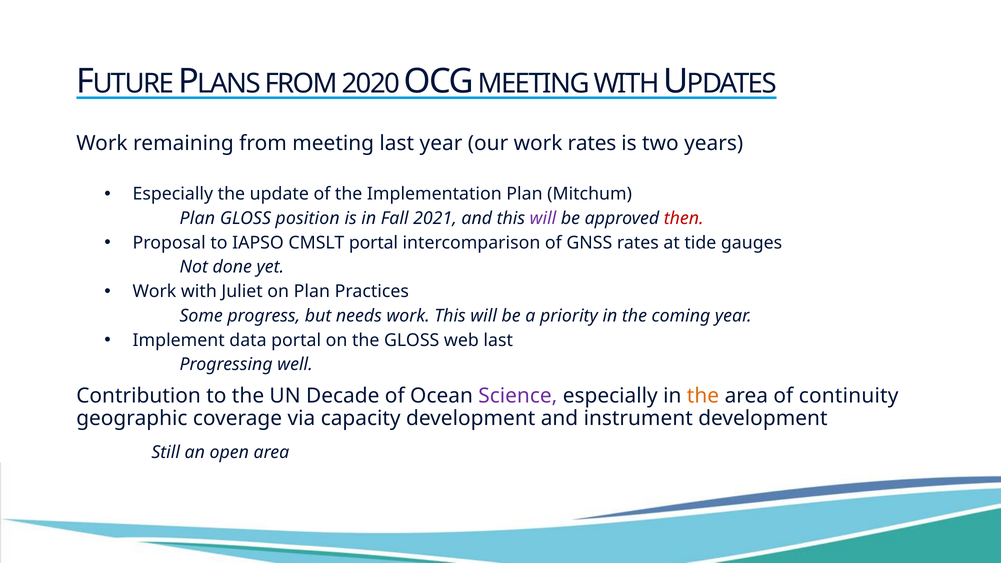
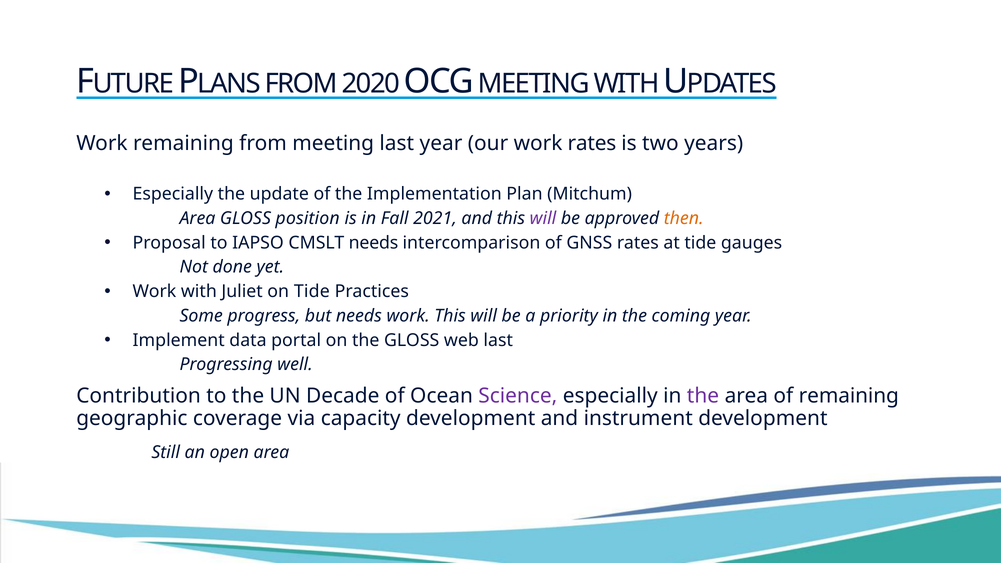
Plan: Plan -> Area (197, 218)
then colour: red -> orange (684, 218)
CMSLT portal: portal -> needs (373, 243)
on Plan: Plan -> Tide (312, 291)
the colour: orange -> purple (703, 396)
of continuity: continuity -> remaining (849, 396)
